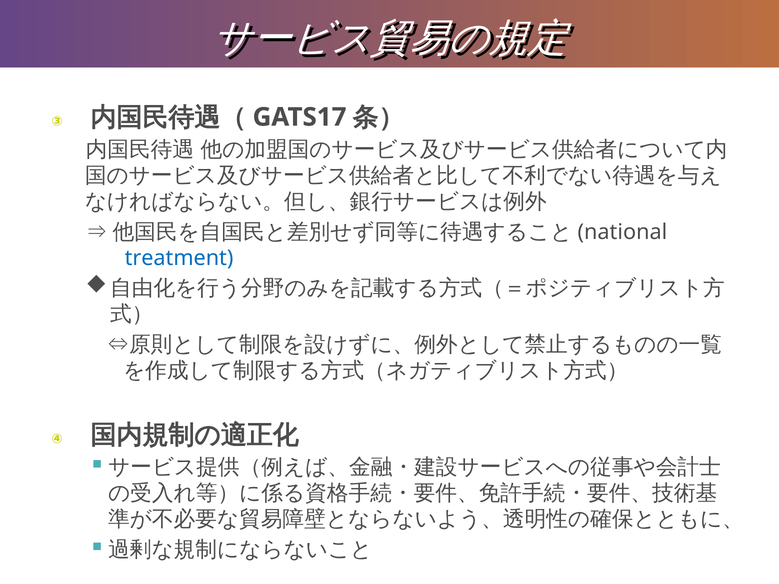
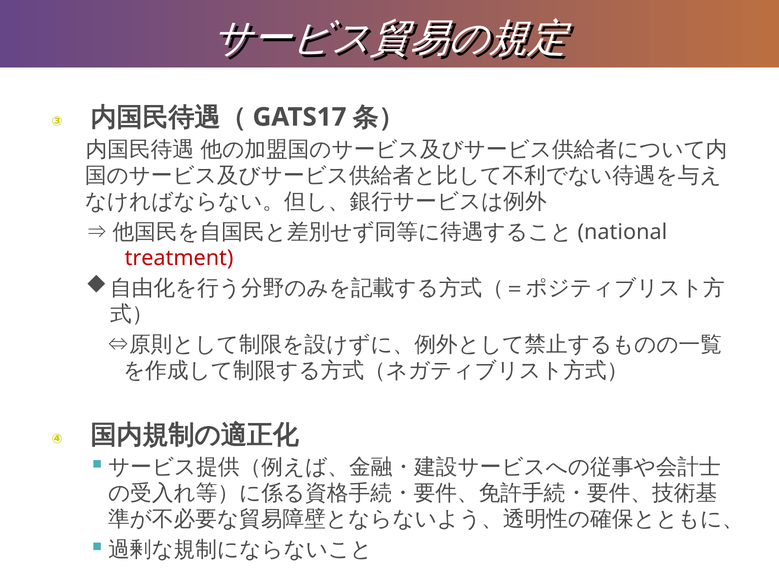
treatment colour: blue -> red (179, 258)
